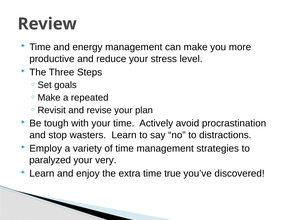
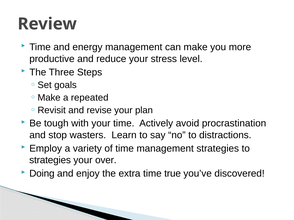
paralyzed: paralyzed -> strategies (50, 161)
very: very -> over (106, 161)
Learn: Learn -> Doing (42, 174)
